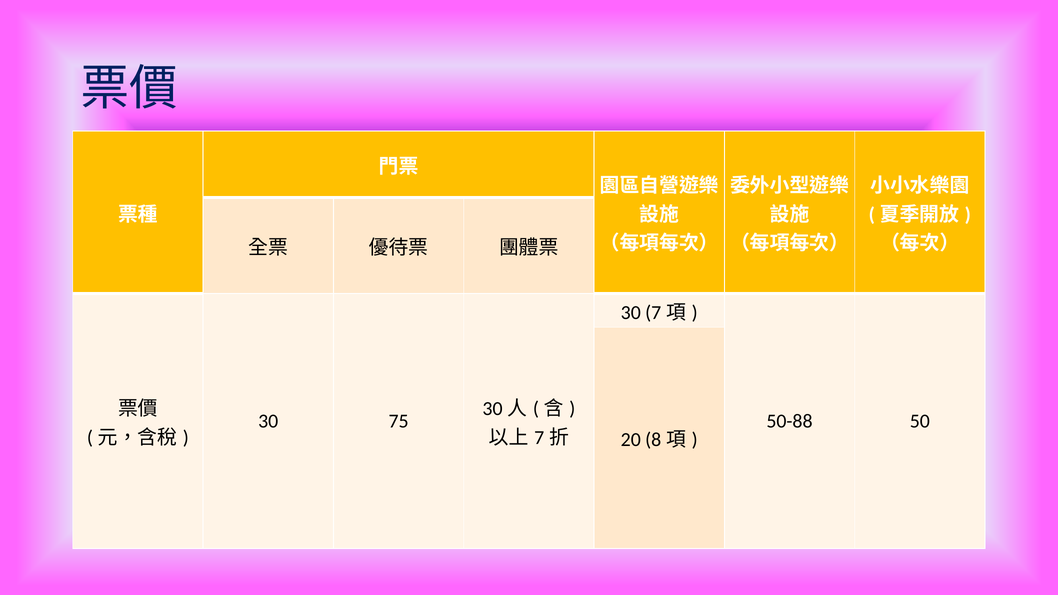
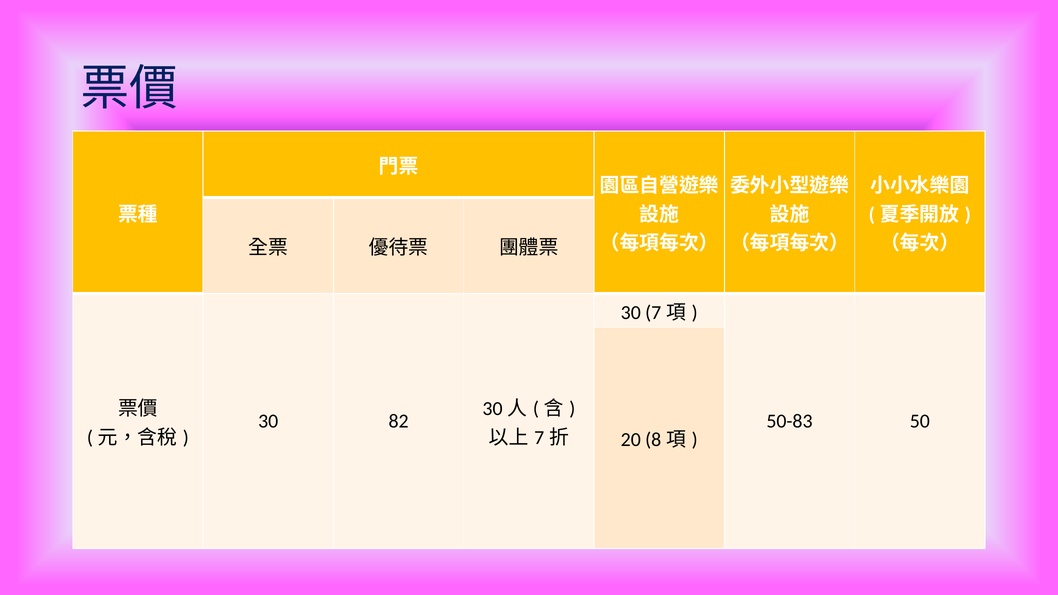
75: 75 -> 82 (399, 421)
50-88: 50-88 -> 50-83 (789, 421)
